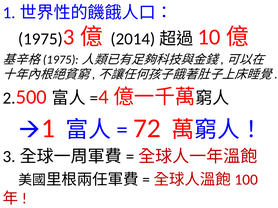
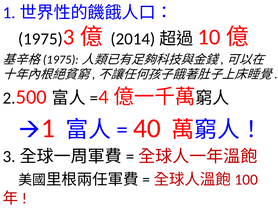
72: 72 -> 40 (147, 129)
